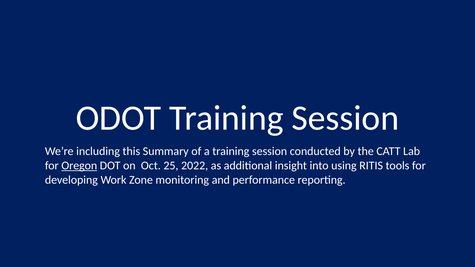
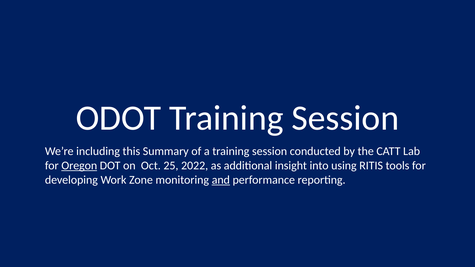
and underline: none -> present (221, 180)
